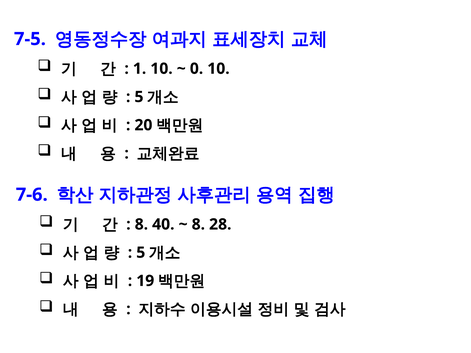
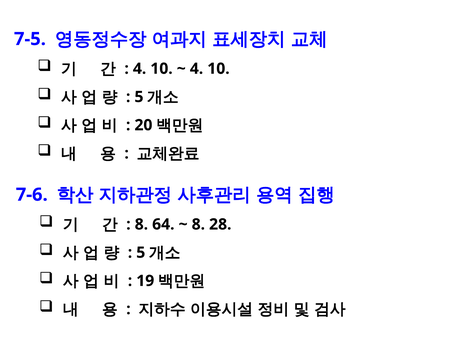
1: 1 -> 4 (140, 69)
0: 0 -> 4 (197, 69)
40: 40 -> 64 (163, 224)
